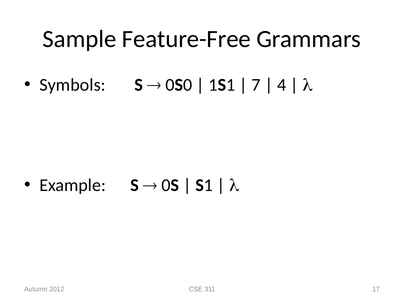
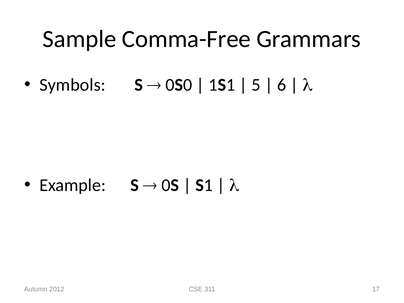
Feature-Free: Feature-Free -> Comma-Free (186, 39)
7: 7 -> 5 (256, 85)
4: 4 -> 6 (282, 85)
